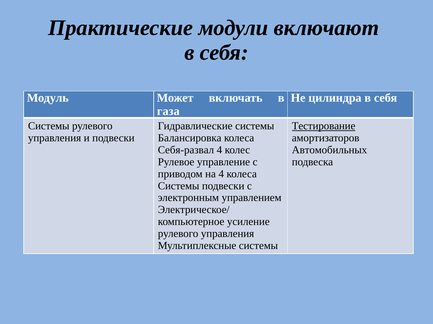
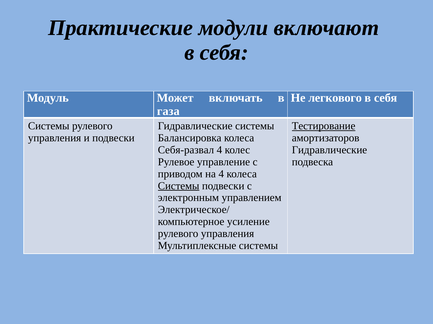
цилиндра: цилиндра -> легкового (335, 98)
Автомобильных: Автомобильных -> Гидравлические (329, 150)
Системы underline: none -> present (179, 186)
